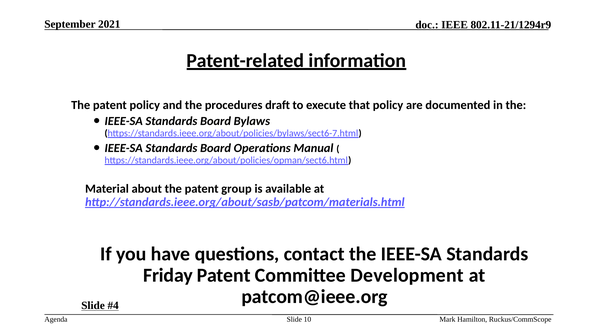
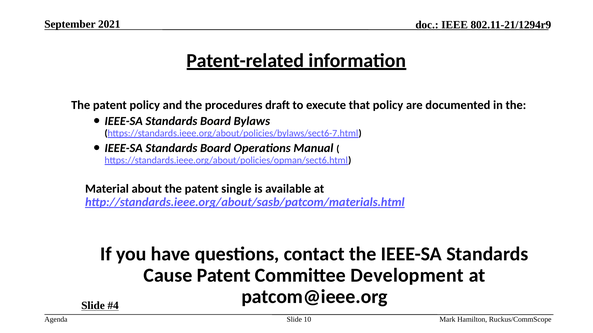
group: group -> single (236, 189)
Friday: Friday -> Cause (168, 276)
